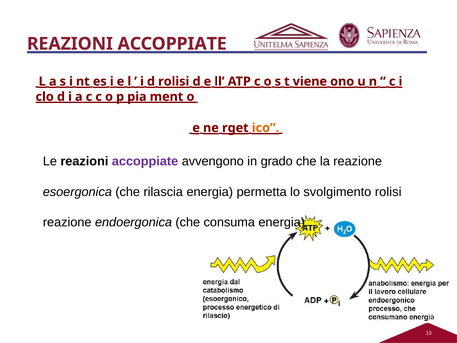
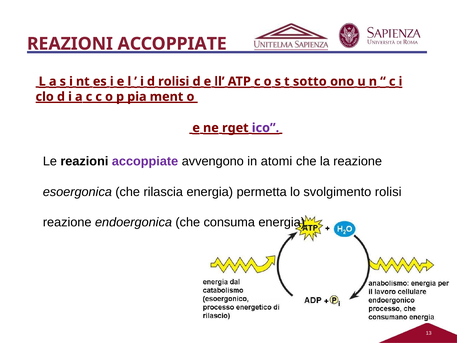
viene: viene -> sotto (310, 81)
ico colour: orange -> purple (265, 128)
grado: grado -> atomi (277, 161)
